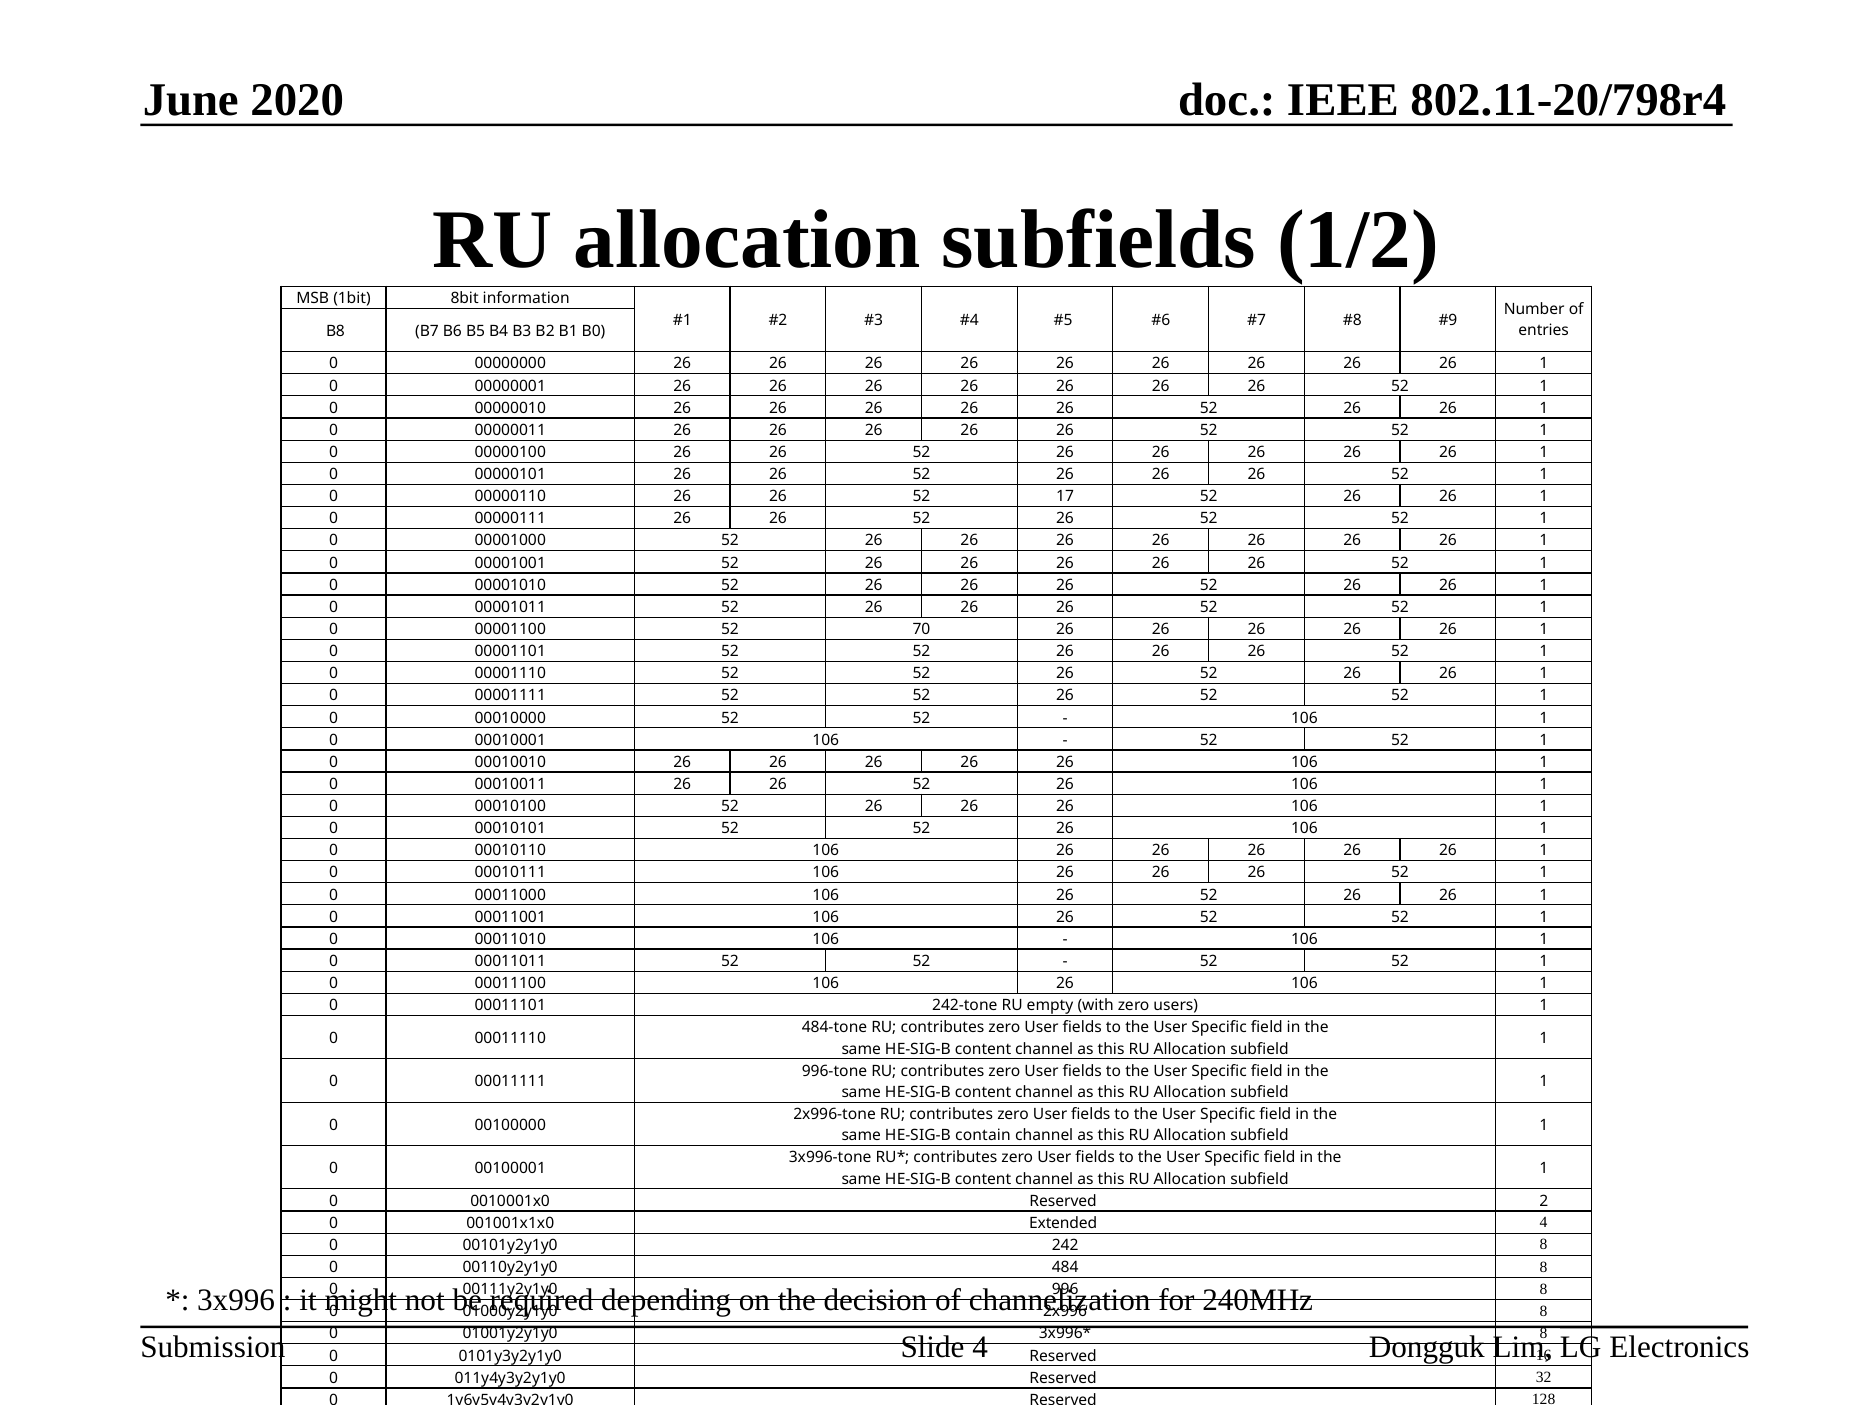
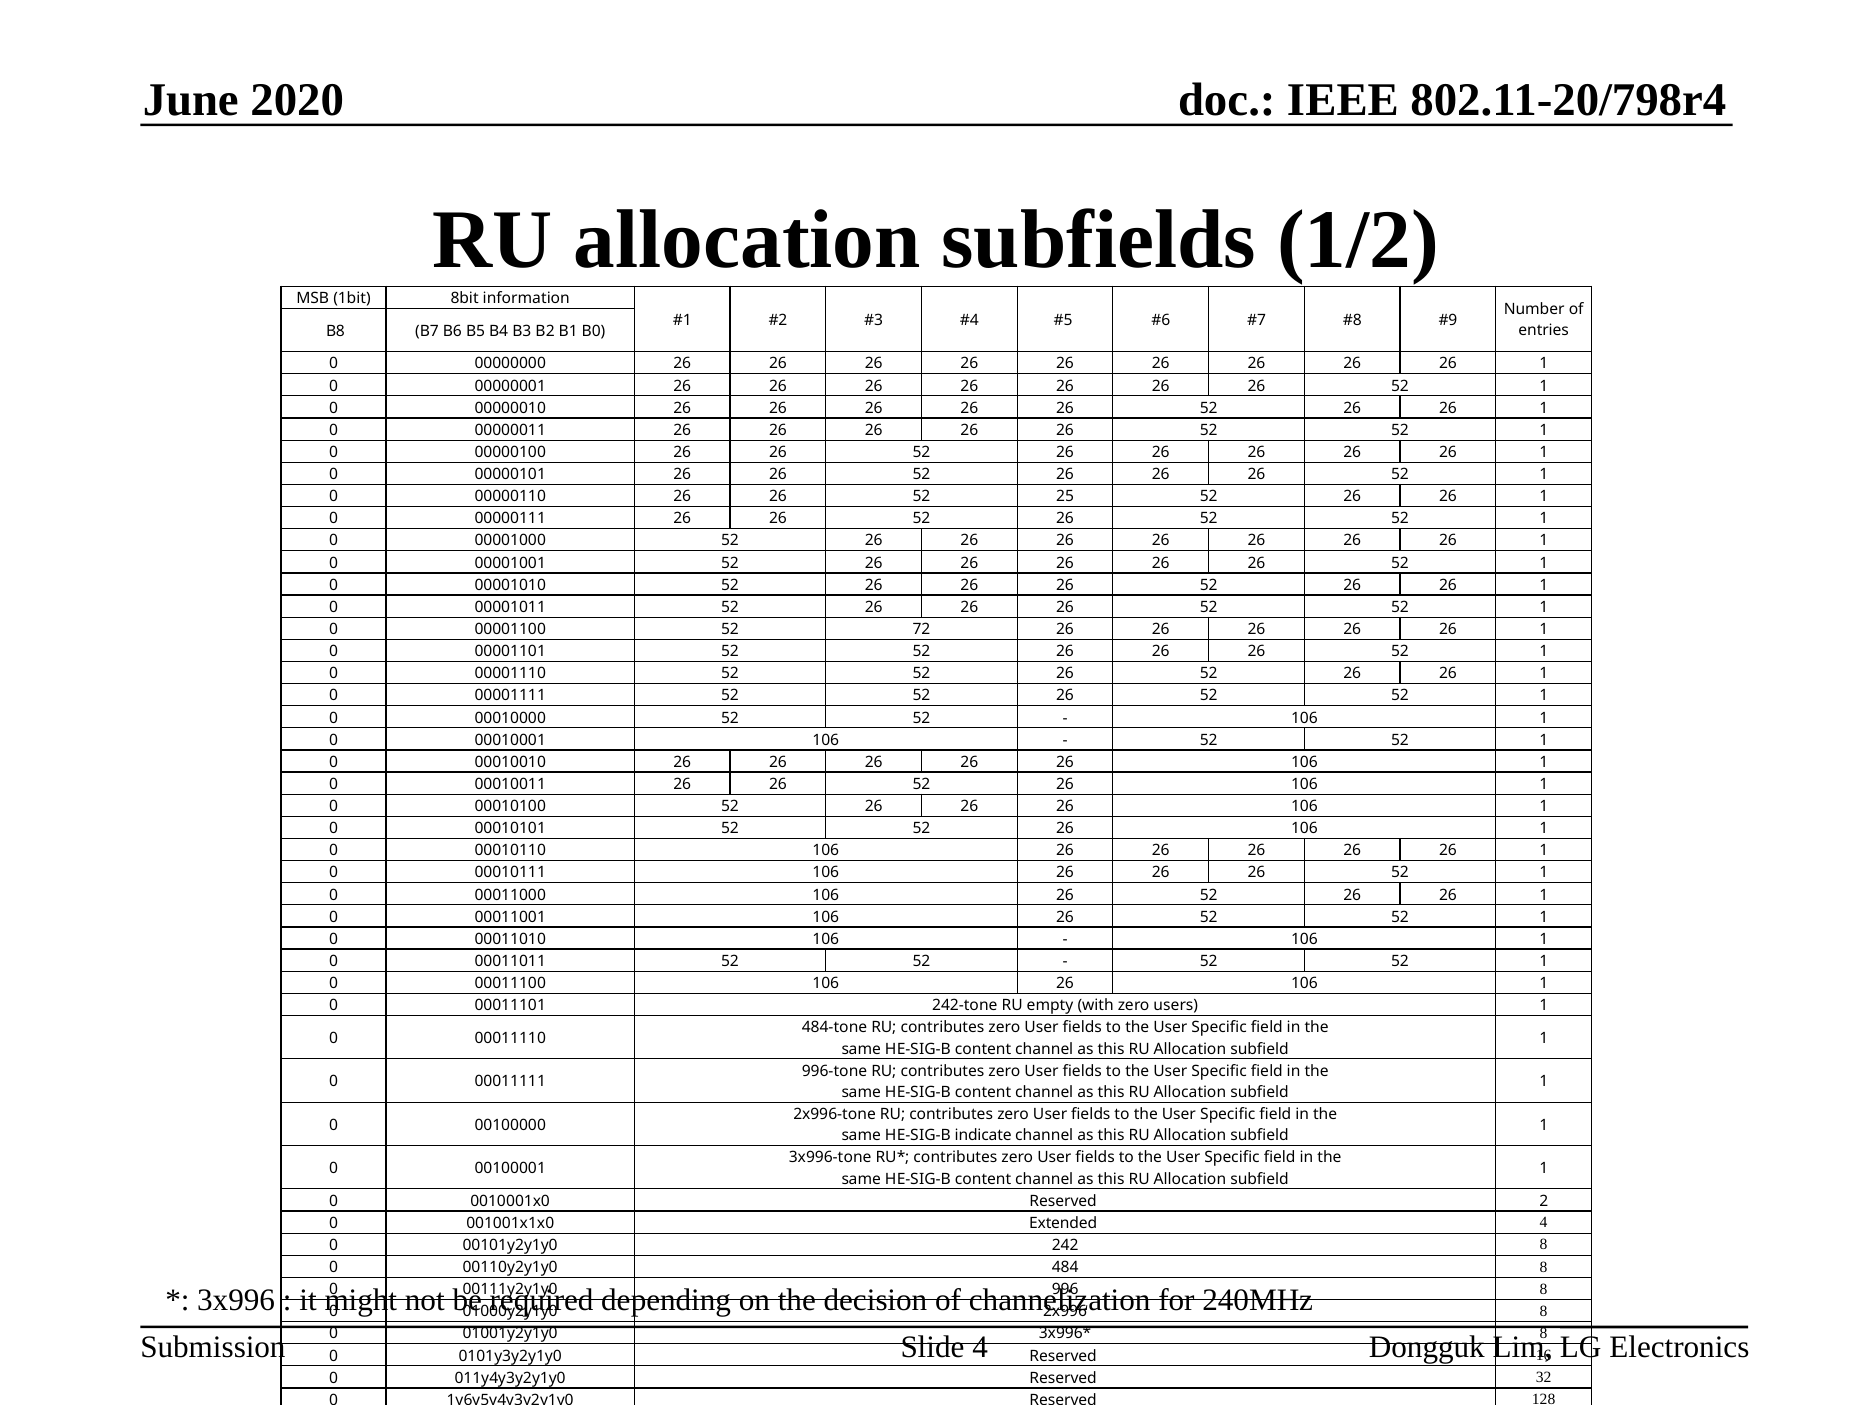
17: 17 -> 25 (1065, 496)
70: 70 -> 72 (922, 629)
contain: contain -> indicate (983, 1135)
